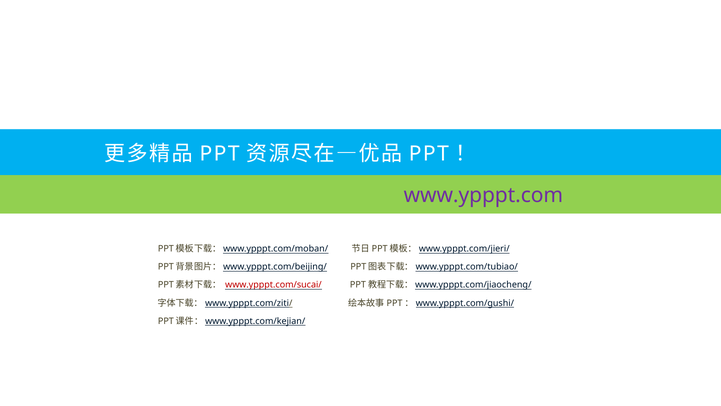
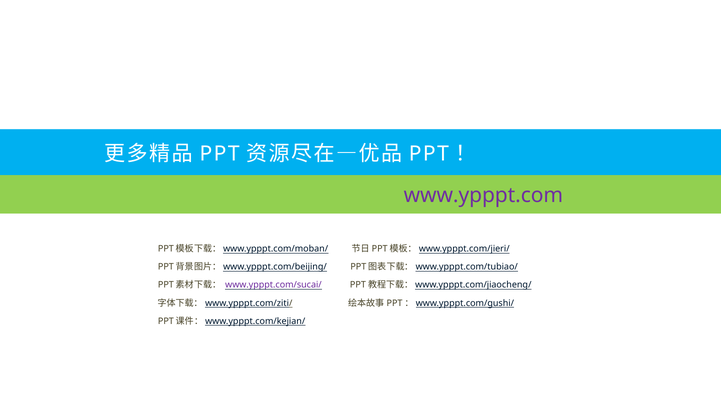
www.ypppt.com/sucai/ colour: red -> purple (273, 285)
